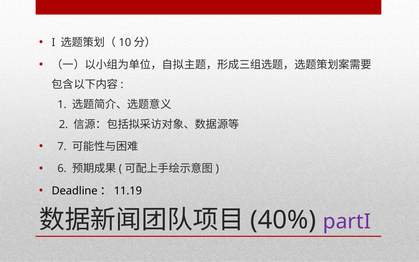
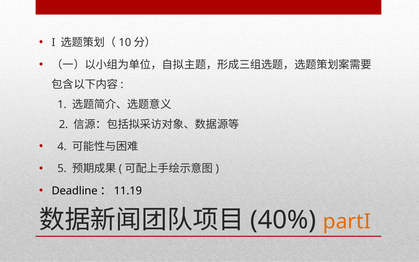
7: 7 -> 4 (62, 146)
6: 6 -> 5 (62, 169)
partI colour: purple -> orange (347, 222)
